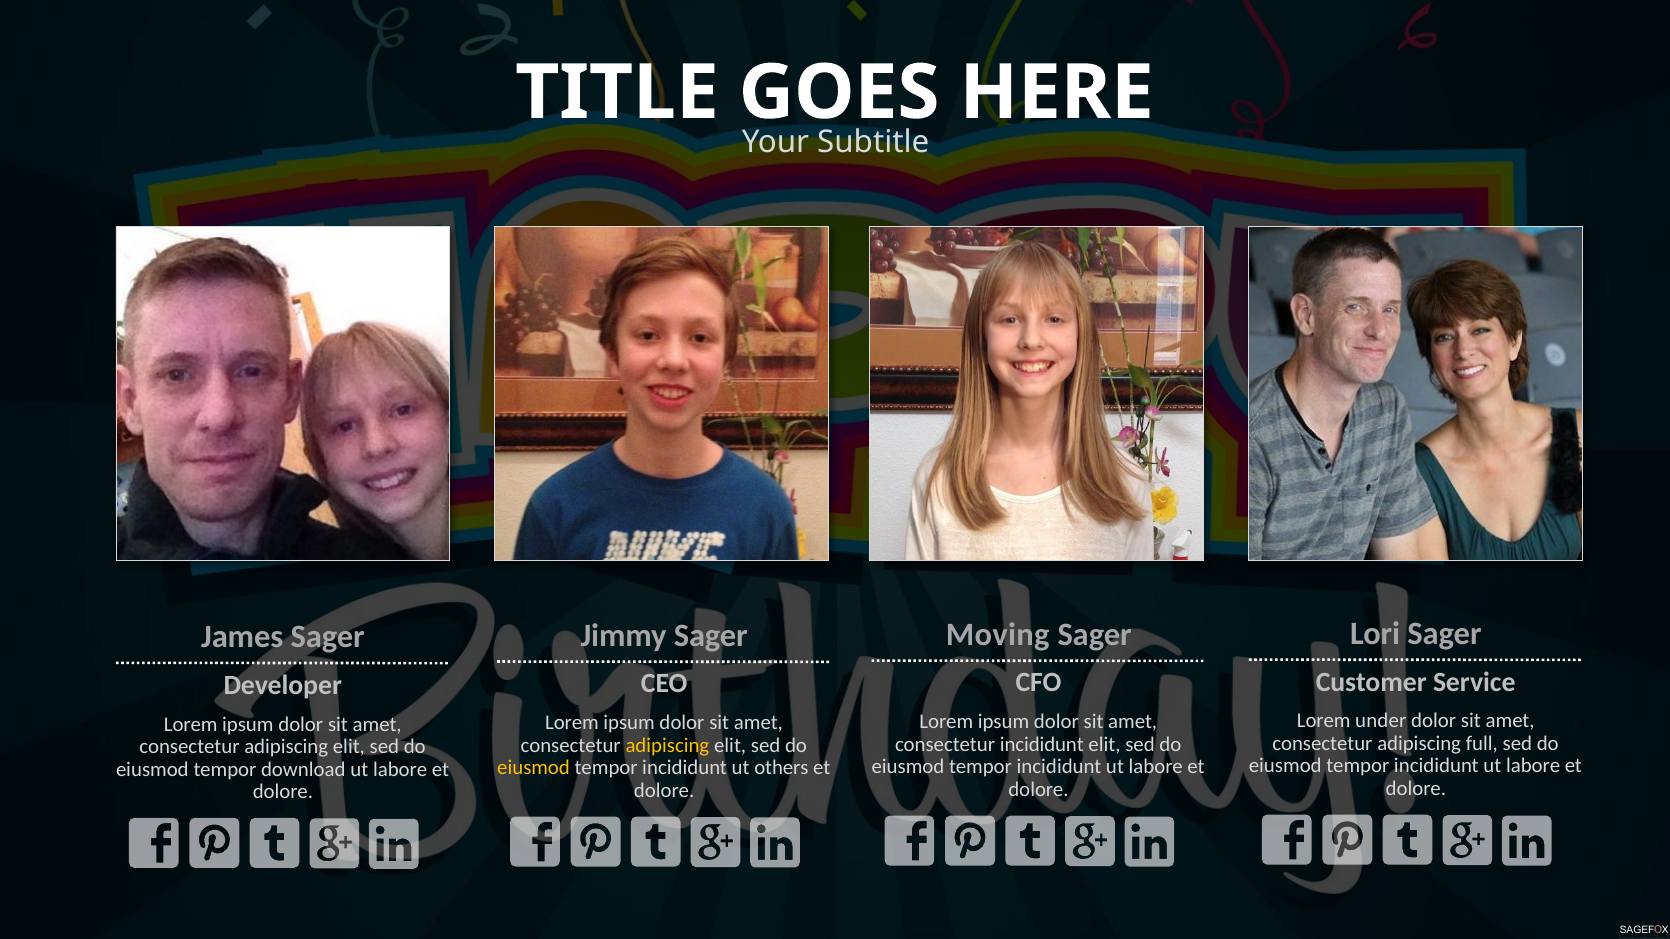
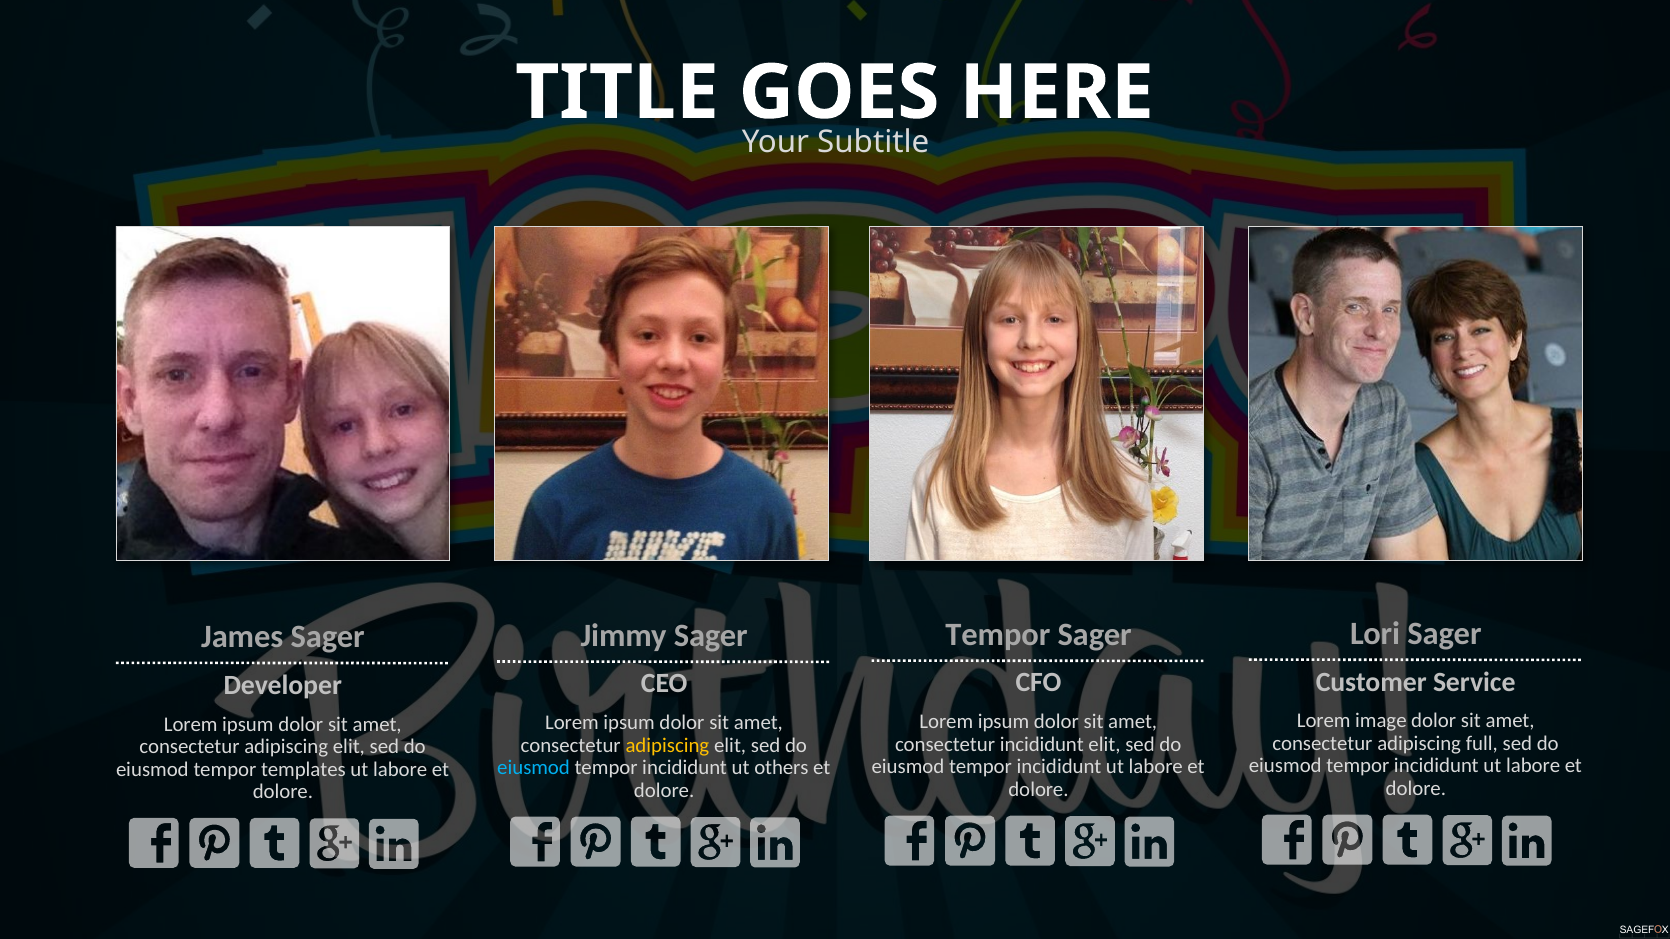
Moving: Moving -> Tempor (998, 635)
under: under -> image (1381, 721)
eiusmod colour: yellow -> light blue (534, 768)
download: download -> templates (303, 770)
